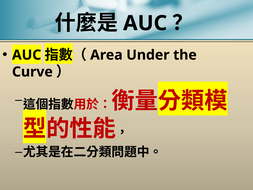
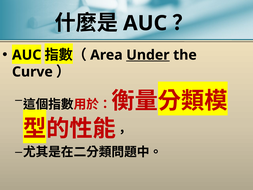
Under underline: none -> present (148, 55)
